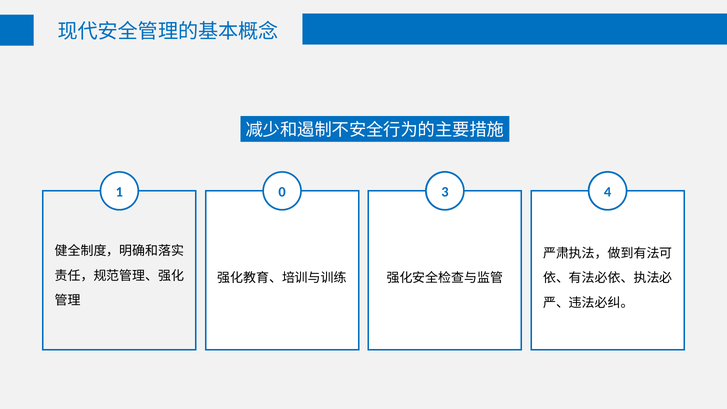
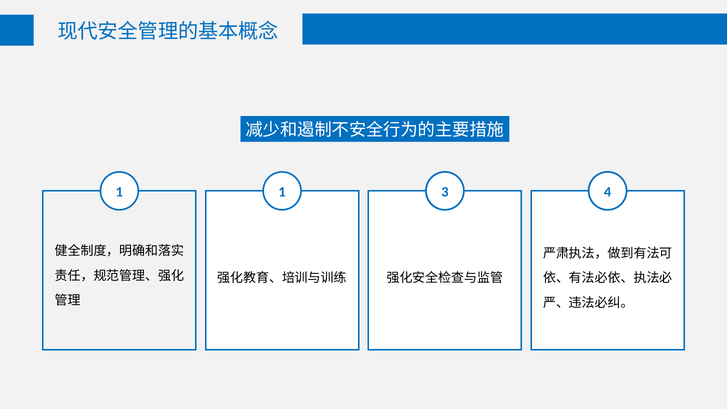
1 0: 0 -> 1 (282, 192)
